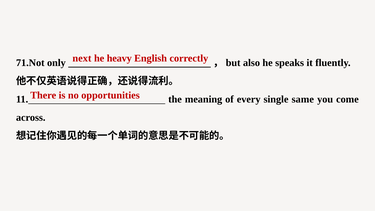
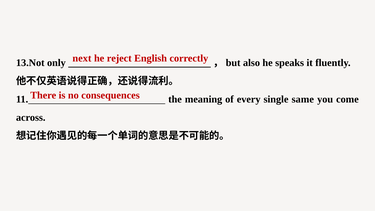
heavy: heavy -> reject (119, 58)
71.Not: 71.Not -> 13.Not (30, 63)
opportunities: opportunities -> consequences (111, 95)
